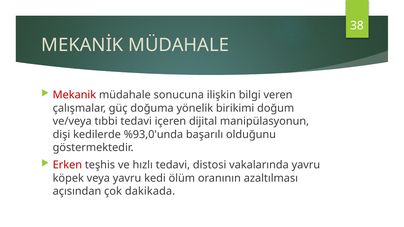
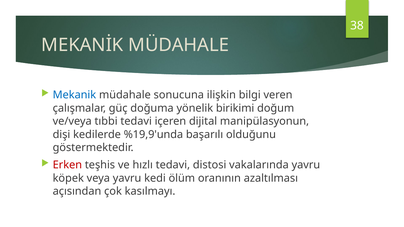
Mekanik colour: red -> blue (74, 95)
%93,0'unda: %93,0'unda -> %19,9'unda (153, 135)
dakikada: dakikada -> kasılmayı (150, 191)
